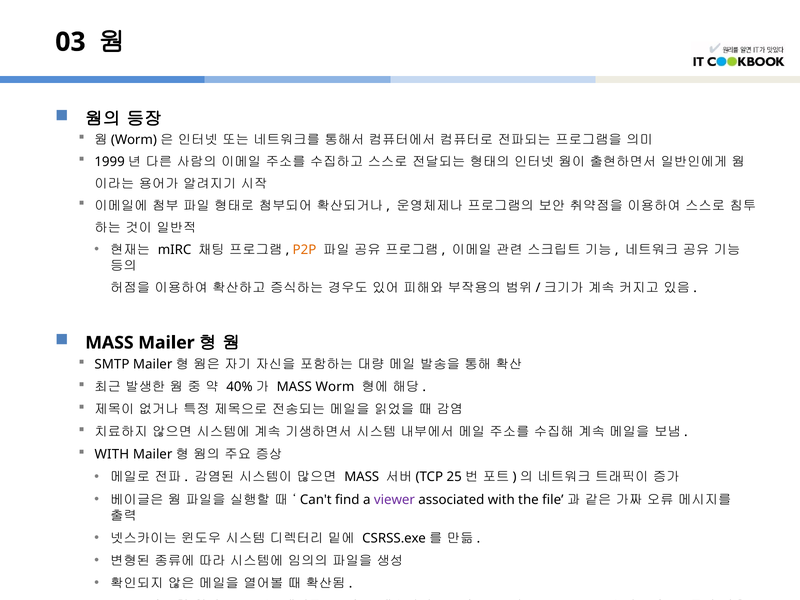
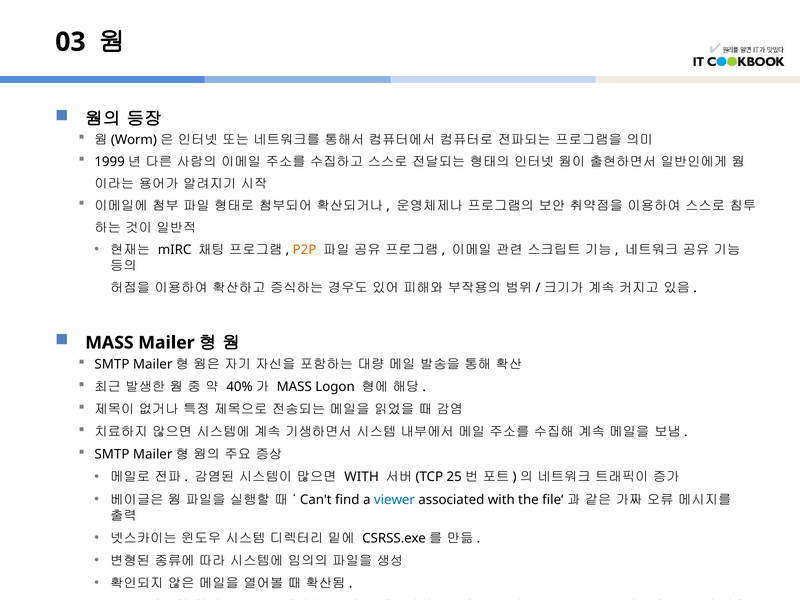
Worm: Worm -> Logon (335, 387)
WITH: WITH -> SMTP (112, 455)
MASS: MASS -> WITH (362, 477)
viewer colour: purple -> blue (394, 500)
